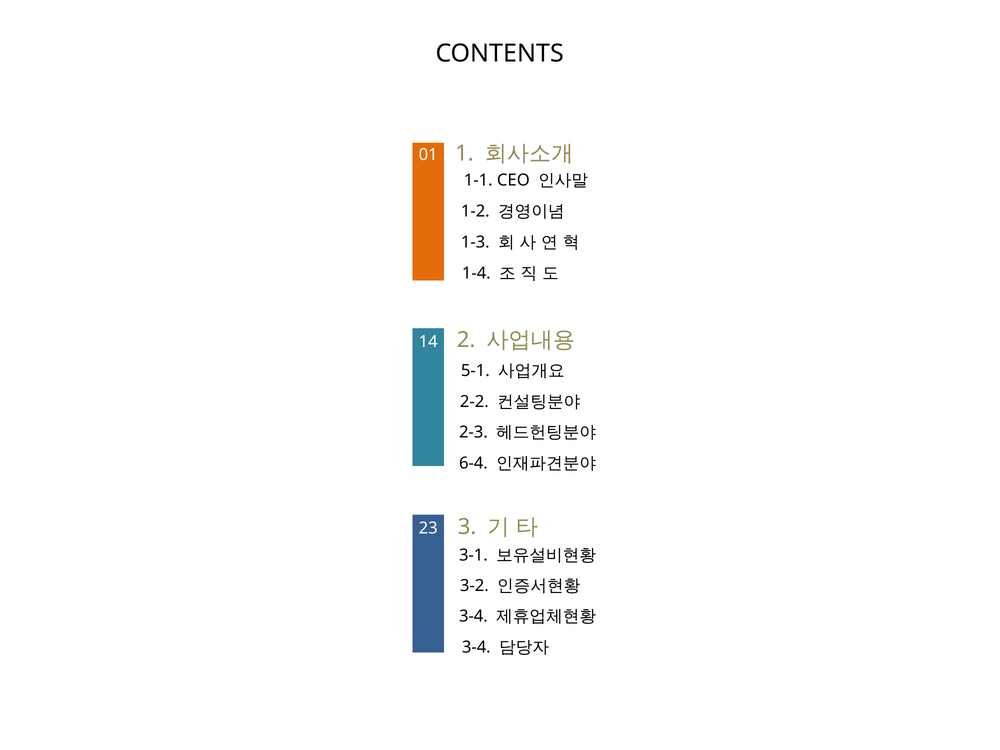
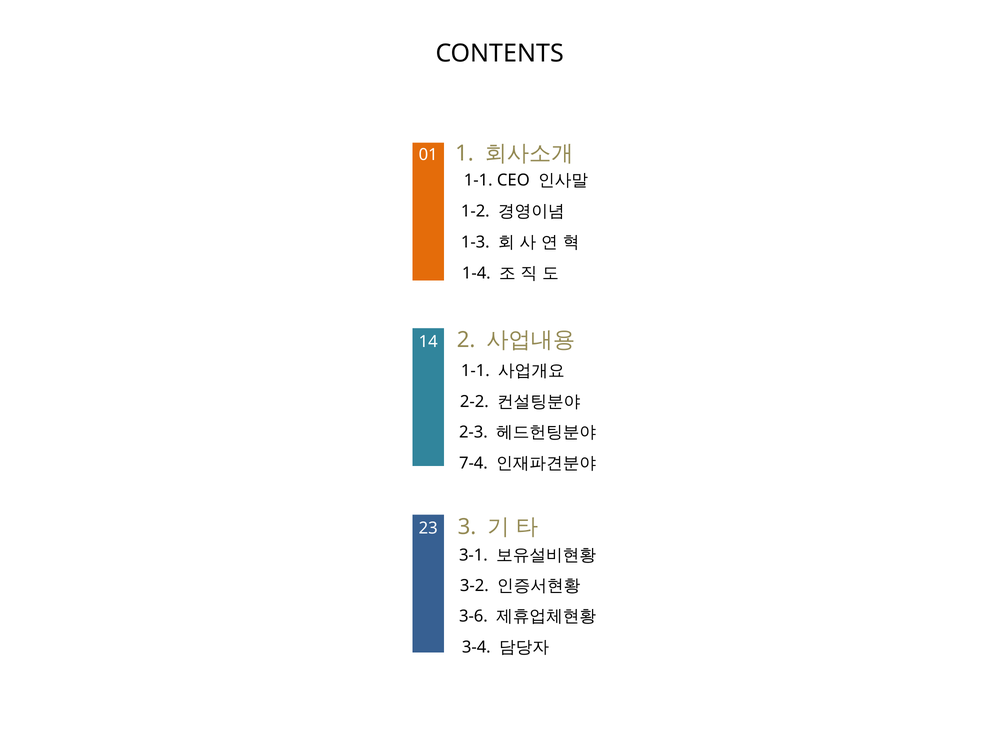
5-1: 5-1 -> 1-1 (475, 371)
6-4: 6-4 -> 7-4 (473, 463)
3-4: 3-4 -> 3-6 (473, 616)
